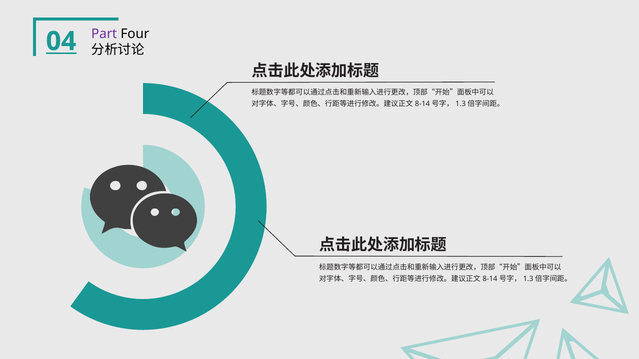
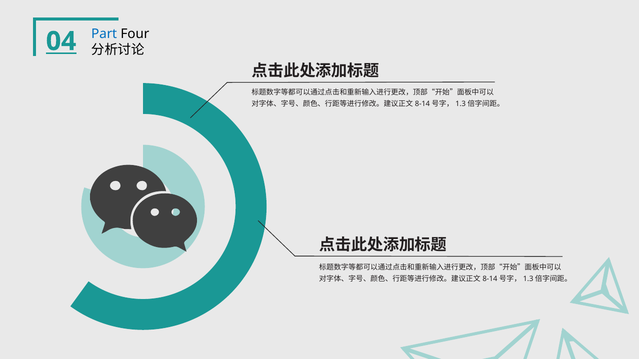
Part colour: purple -> blue (104, 34)
